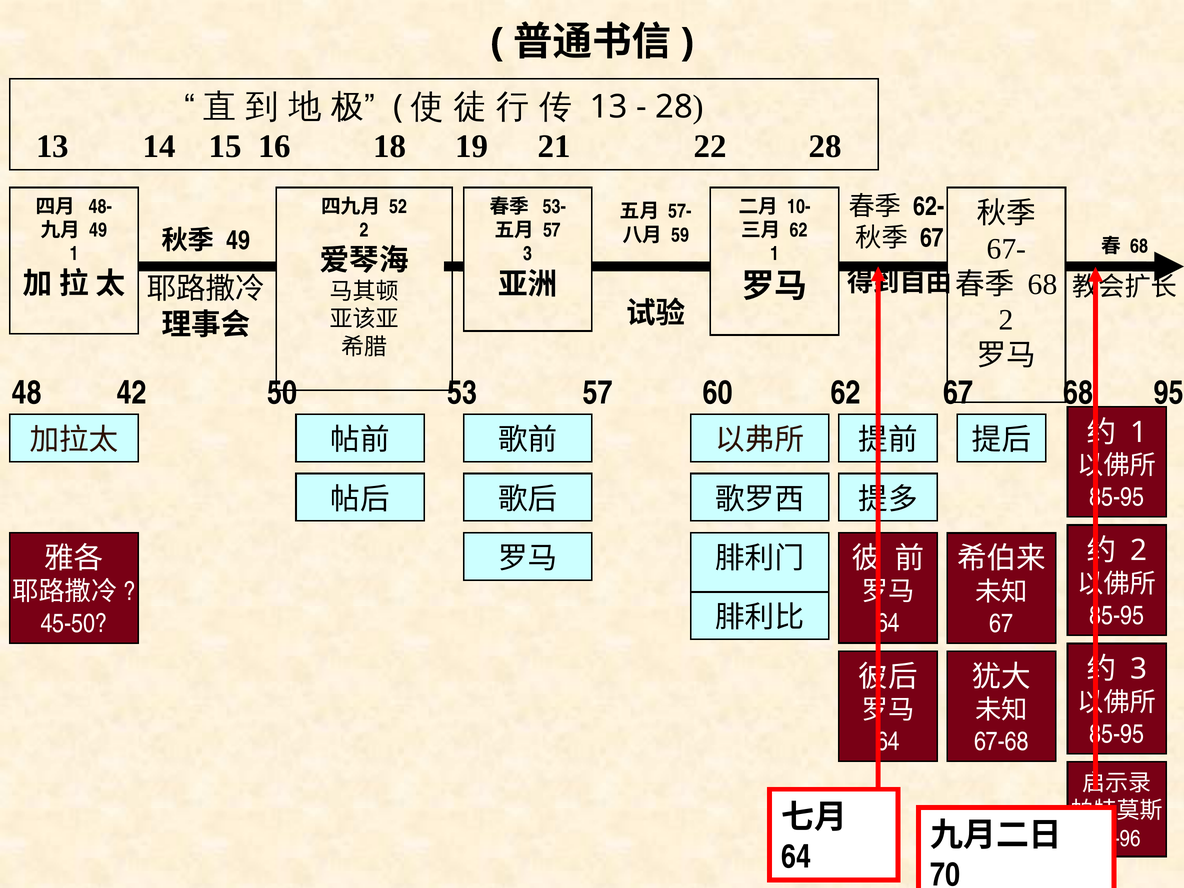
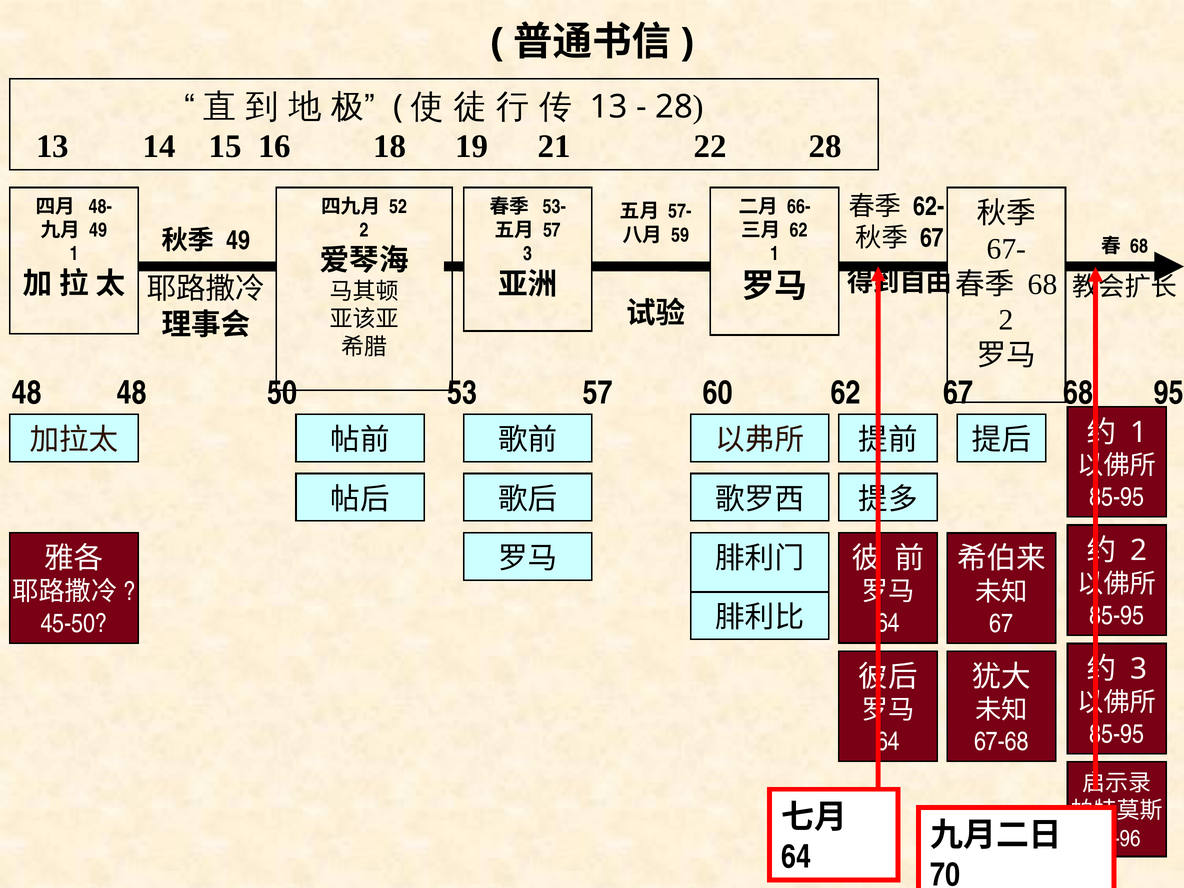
10-: 10- -> 66- (799, 207)
48 42: 42 -> 48 (132, 393)
